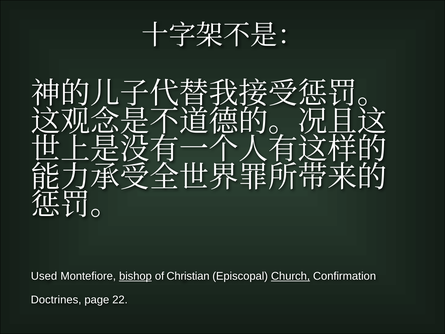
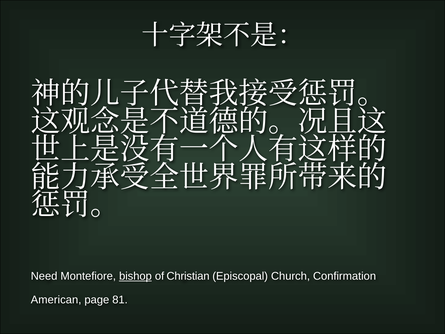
Used: Used -> Need (44, 276)
Church underline: present -> none (291, 276)
Doctrines: Doctrines -> American (56, 300)
22: 22 -> 81 (120, 300)
